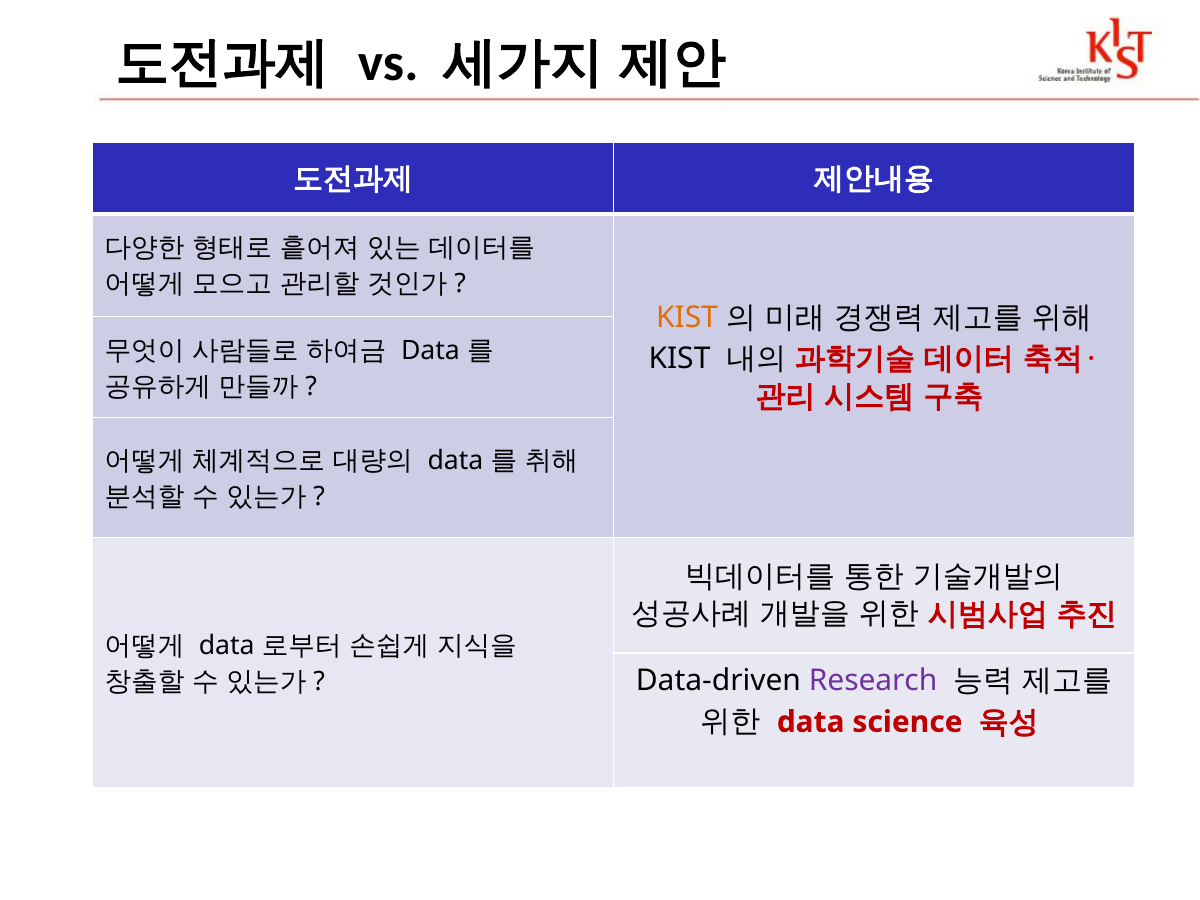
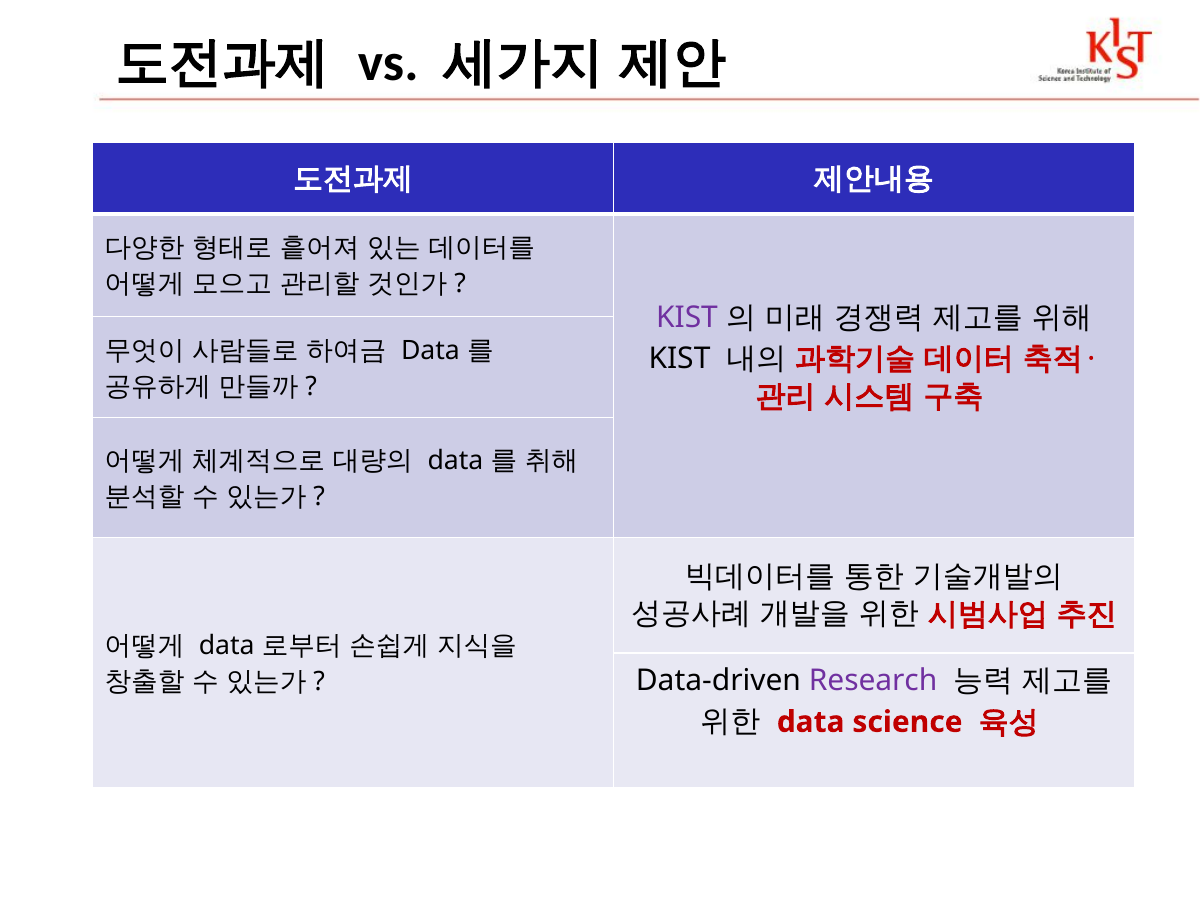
KIST colour: orange -> purple (687, 317)
